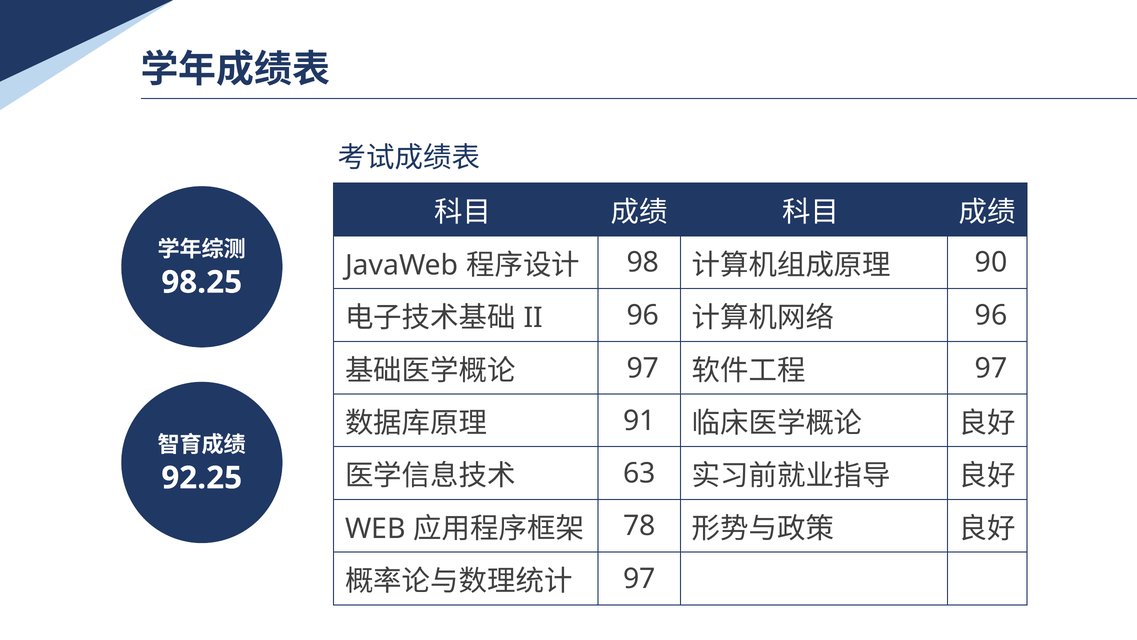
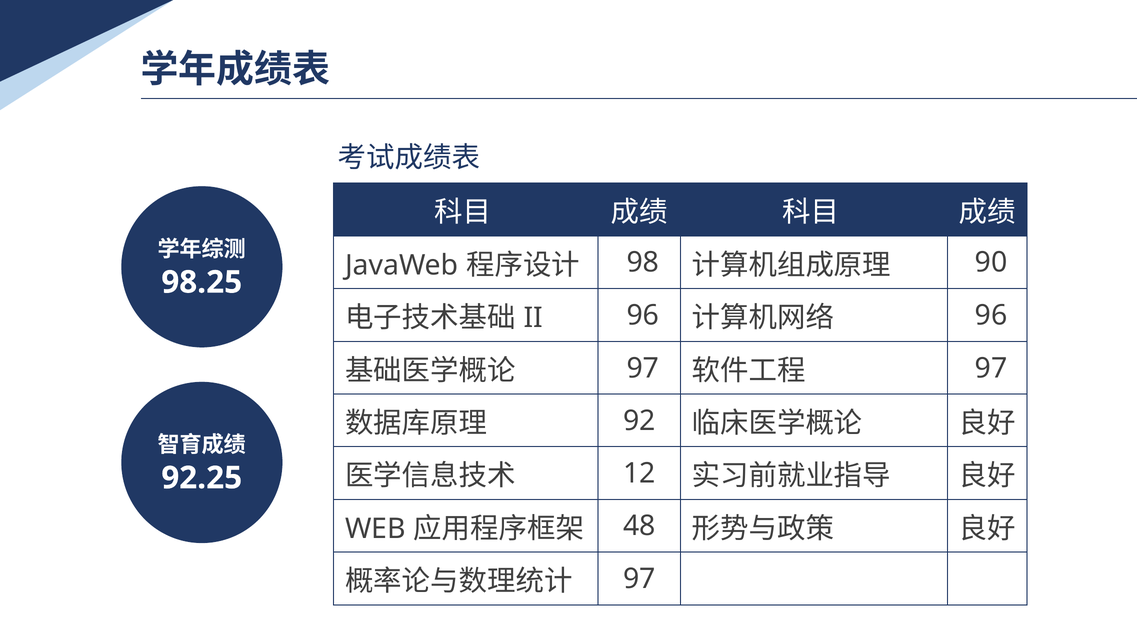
91: 91 -> 92 (639, 420)
63: 63 -> 12 (639, 473)
78: 78 -> 48 (639, 526)
